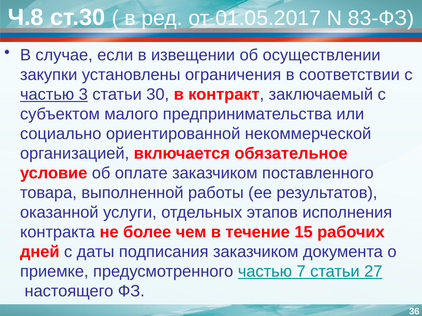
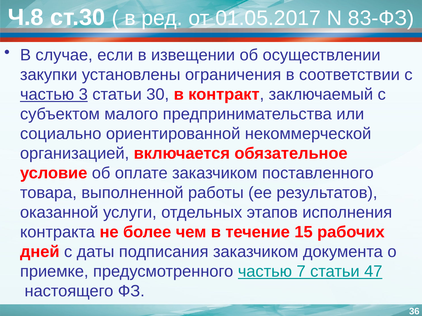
27: 27 -> 47 (373, 272)
